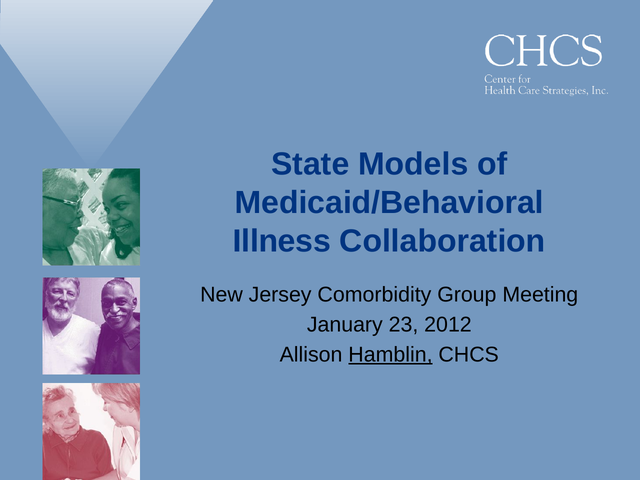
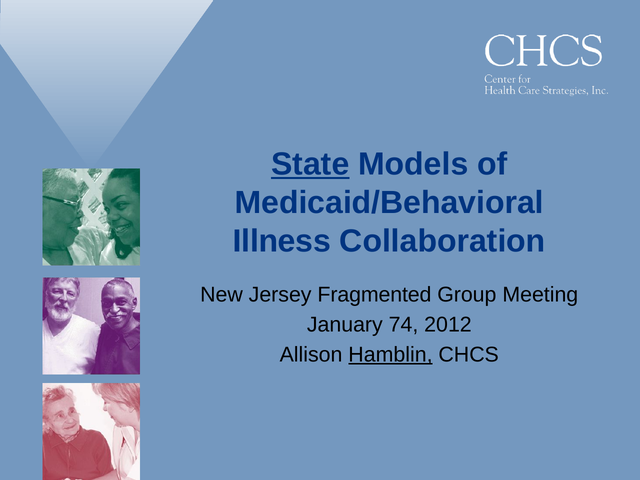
State underline: none -> present (310, 164)
Comorbidity: Comorbidity -> Fragmented (374, 295)
23: 23 -> 74 (404, 325)
